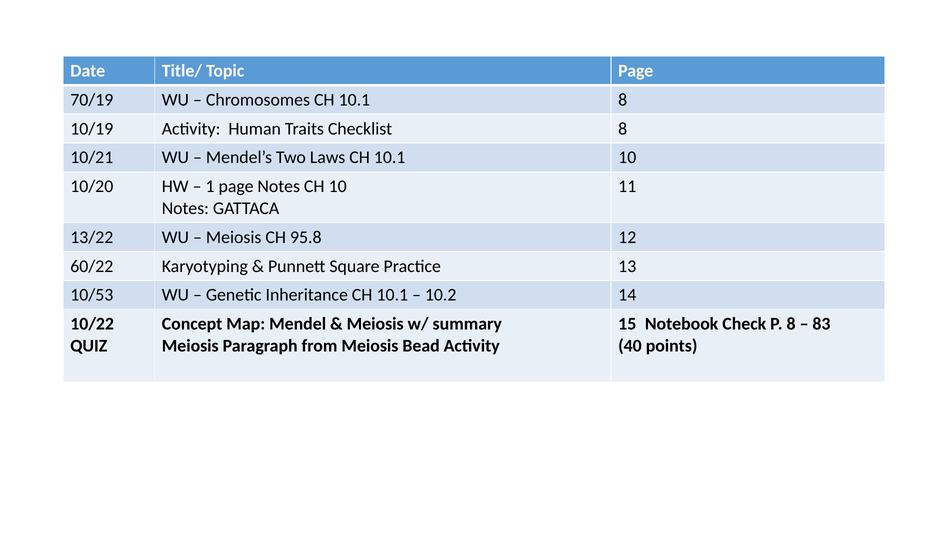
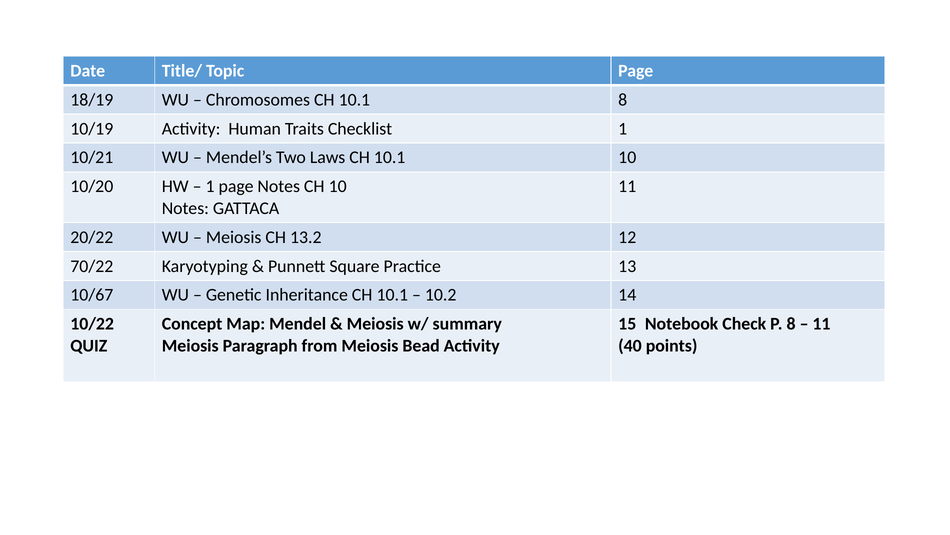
70/19: 70/19 -> 18/19 (92, 100)
Checklist 8: 8 -> 1 (623, 129)
13/22: 13/22 -> 20/22 (92, 237)
95.8: 95.8 -> 13.2 (306, 237)
60/22: 60/22 -> 70/22 (92, 266)
10/53: 10/53 -> 10/67 (92, 295)
83: 83 -> 11 (821, 324)
